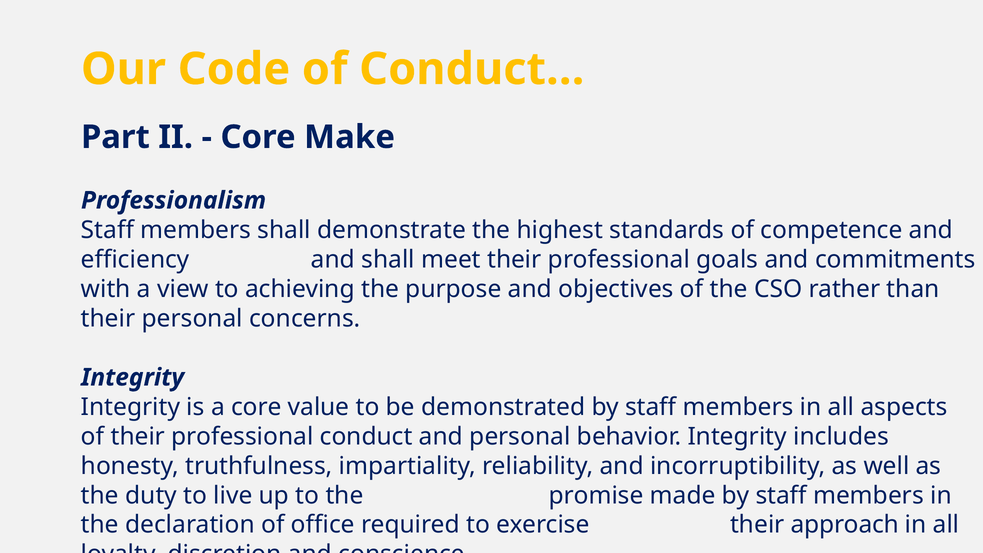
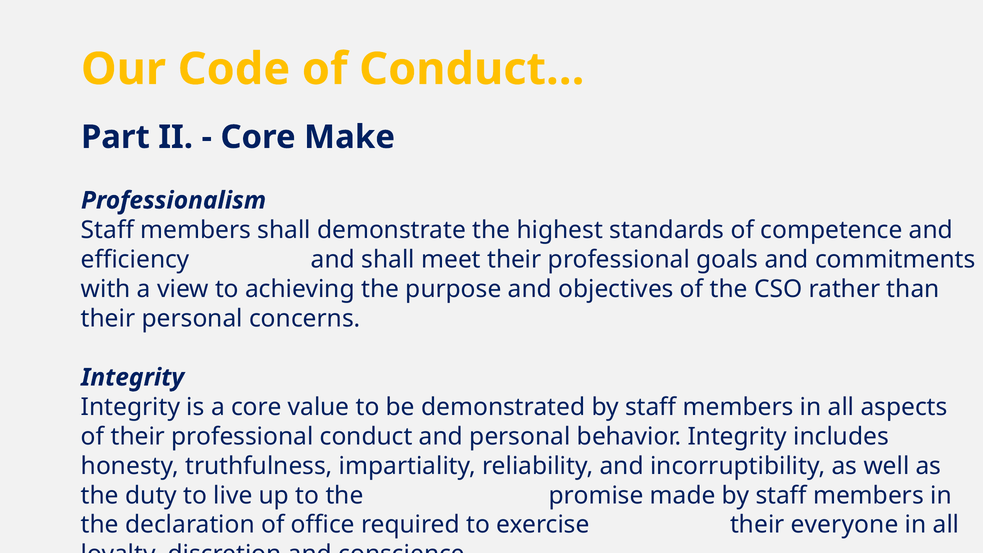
approach: approach -> everyone (845, 525)
